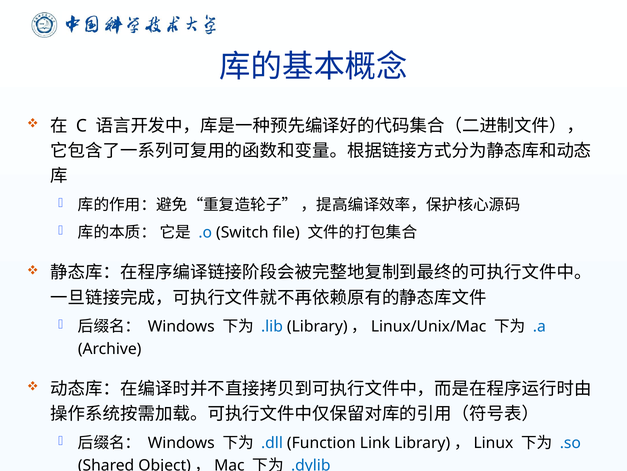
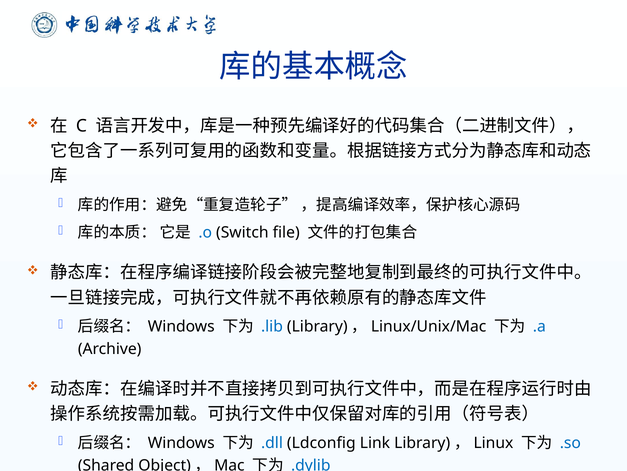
Function: Function -> Ldconfig (321, 442)
